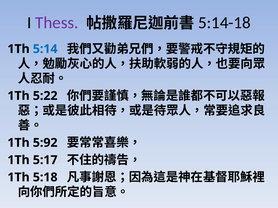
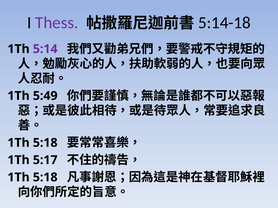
5:14 colour: blue -> purple (45, 49)
5:22: 5:22 -> 5:49 (45, 96)
5:92: 5:92 -> 5:18 (45, 143)
